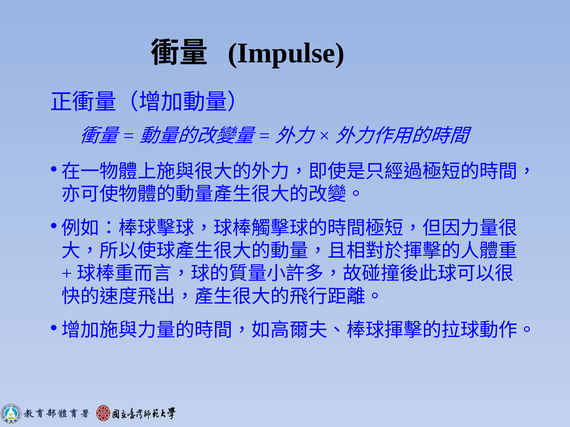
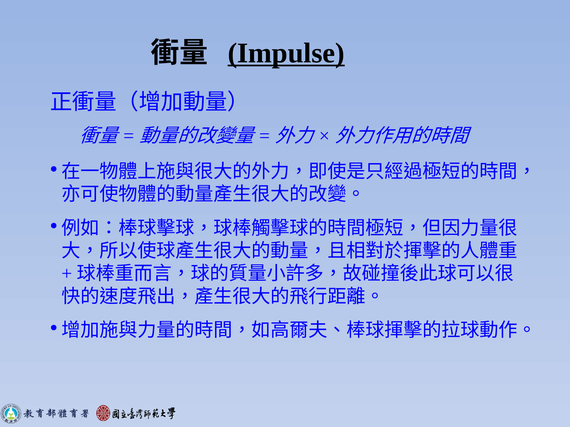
Impulse underline: none -> present (286, 53)
